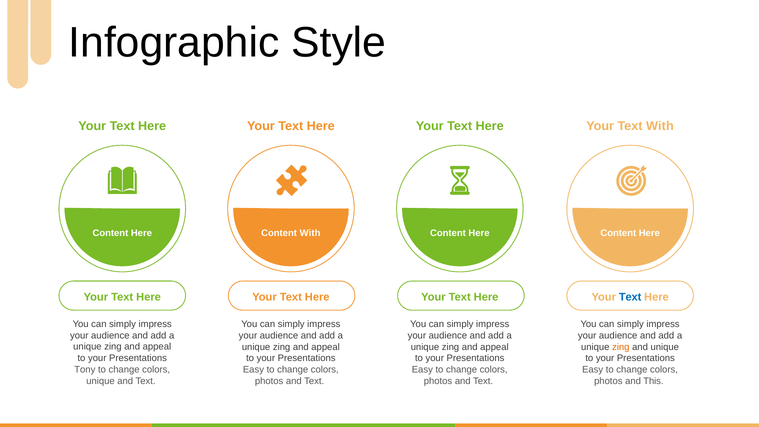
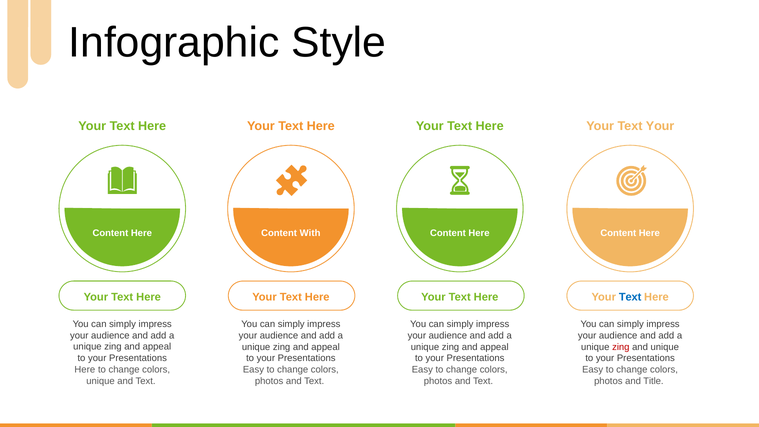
Your Text With: With -> Your (660, 126)
zing colour: orange -> red (621, 347)
Tony: Tony -> Here (85, 370)
This: This -> Title (653, 381)
